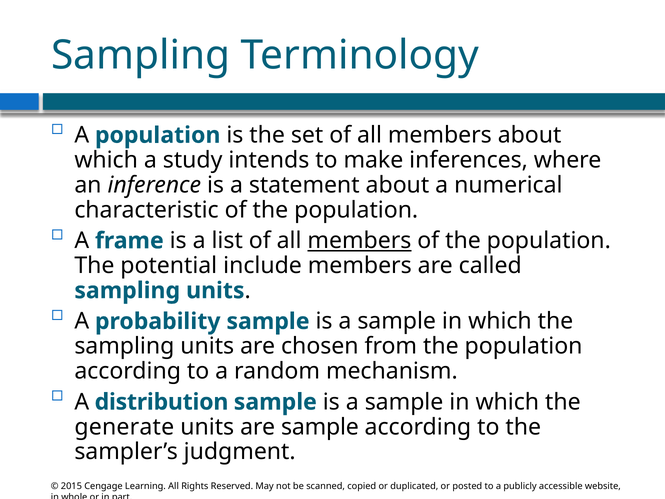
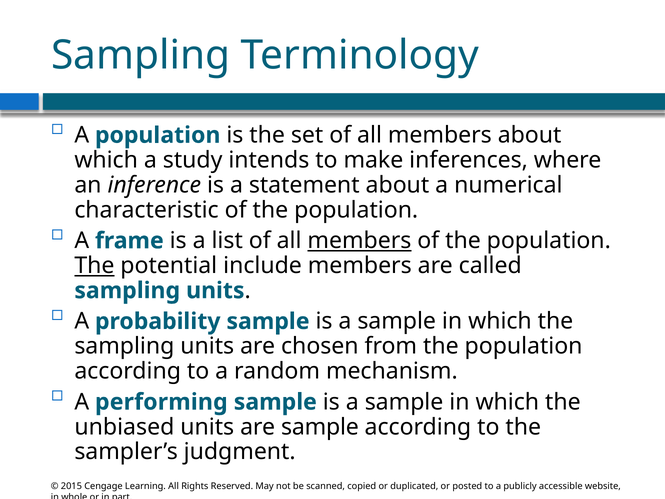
The underline: none -> present (94, 266)
distribution: distribution -> performing (161, 402)
generate: generate -> unbiased (124, 427)
